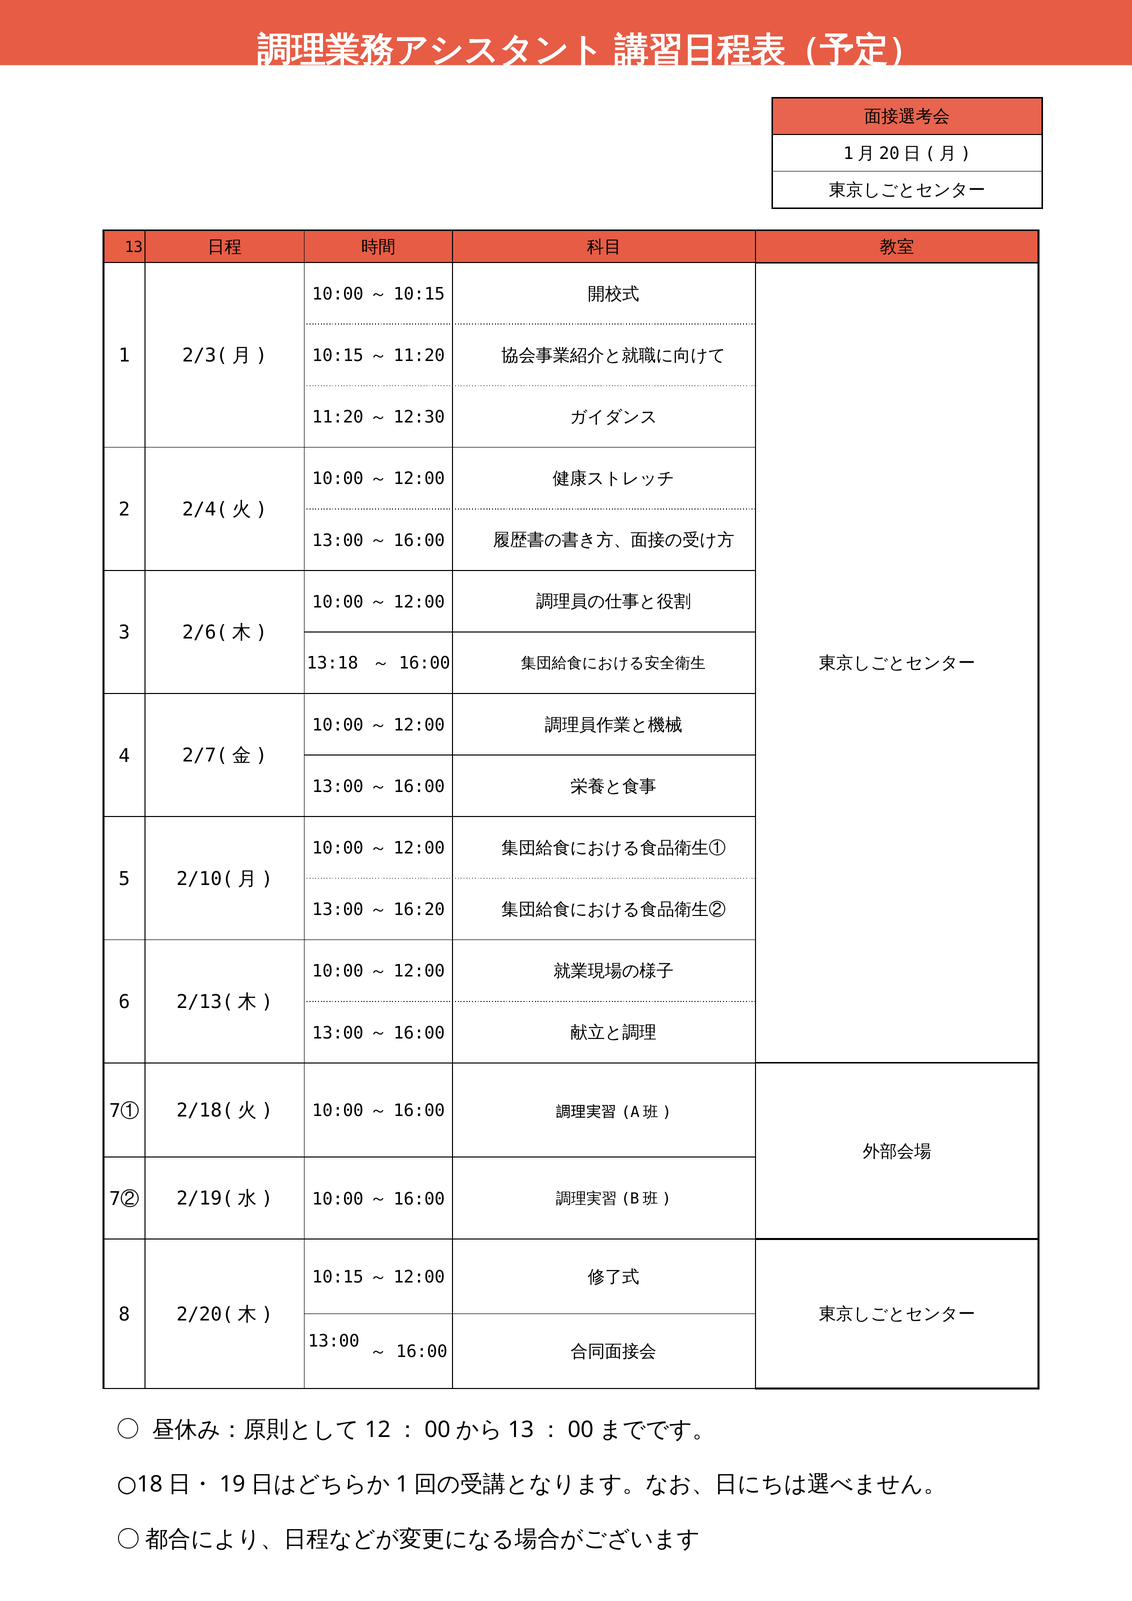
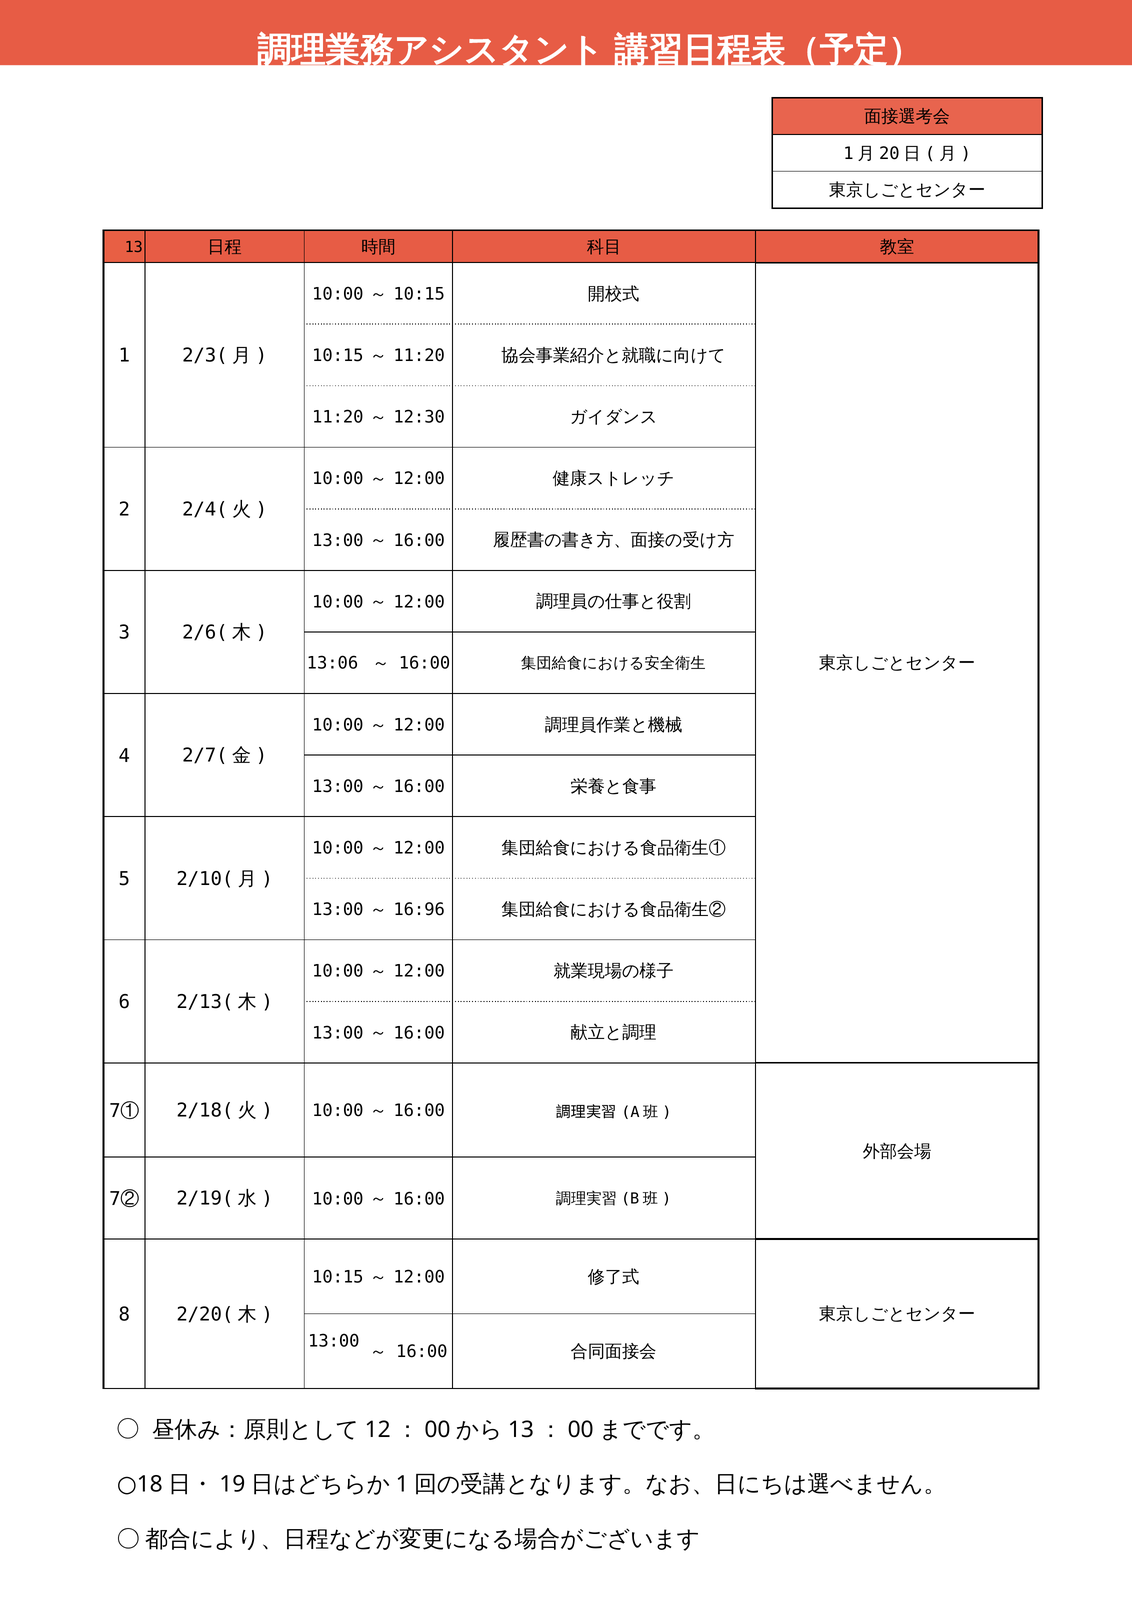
13:18: 13:18 -> 13:06 (332, 663)
16:20: 16:20 -> 16:96 (419, 910)
